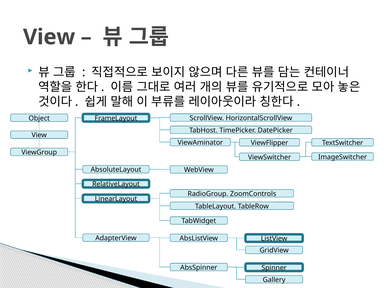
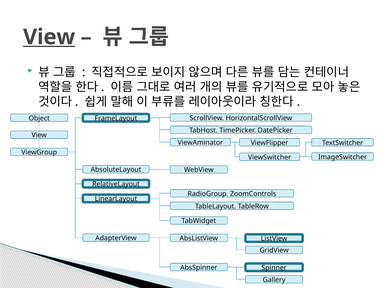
View underline: none -> present (49, 37)
